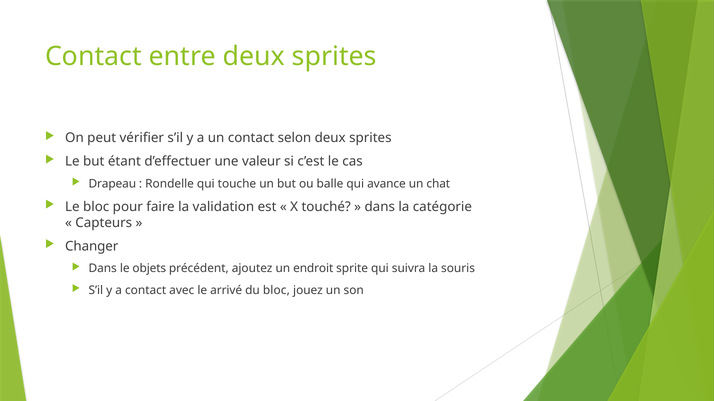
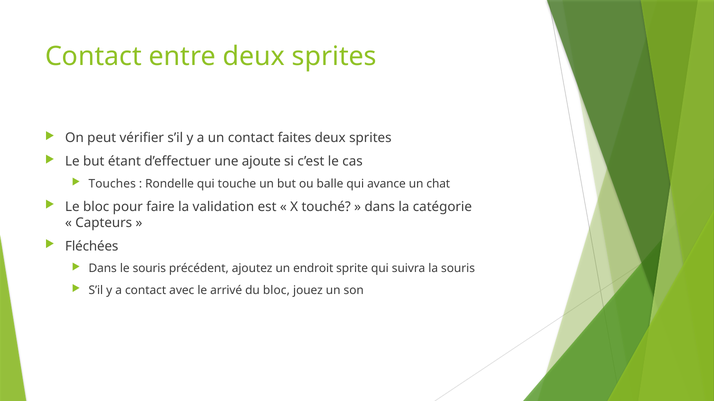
selon: selon -> faites (294, 138)
valeur: valeur -> ajoute (261, 162)
Drapeau: Drapeau -> Touches (112, 184)
Changer: Changer -> Fléchées (92, 246)
le objets: objets -> souris (149, 269)
